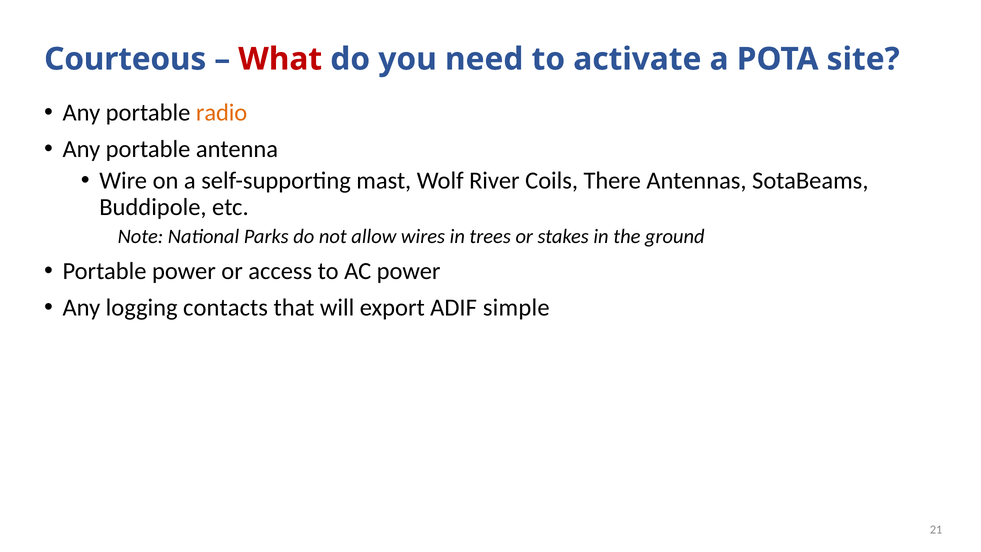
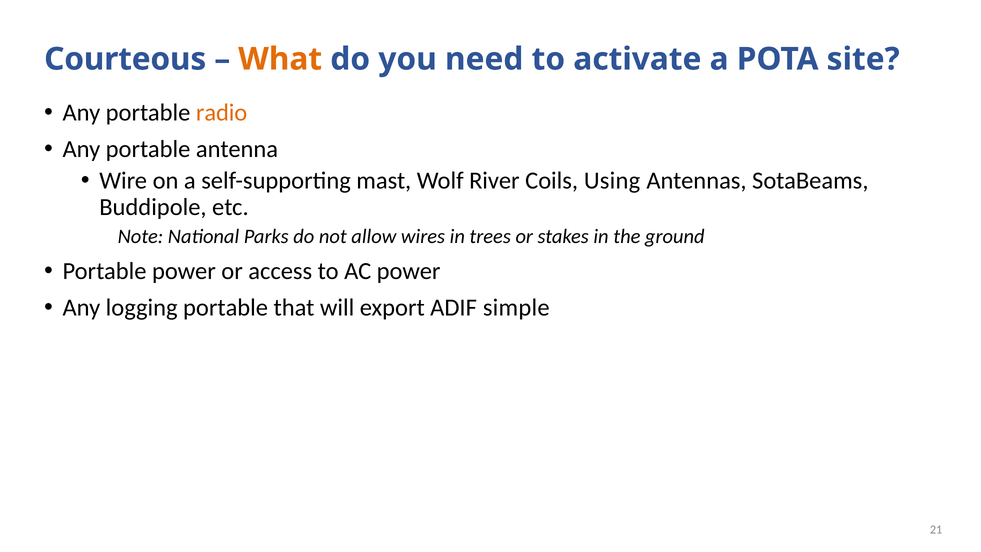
What colour: red -> orange (280, 59)
There: There -> Using (612, 181)
logging contacts: contacts -> portable (226, 308)
